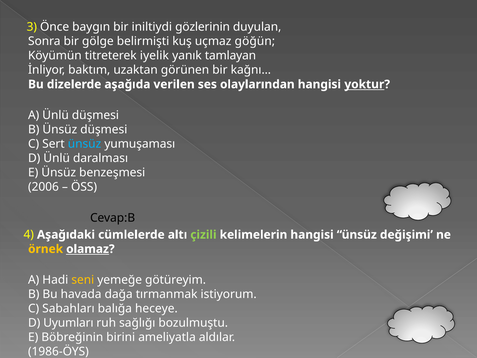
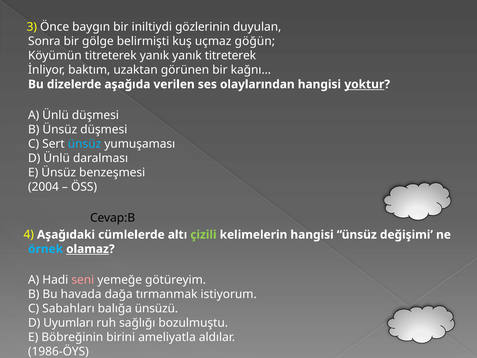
titreterek iyelik: iyelik -> yanık (154, 56)
yanık tamlayan: tamlayan -> titreterek (230, 56)
2006: 2006 -> 2004 (43, 187)
örnek colour: yellow -> light blue (46, 249)
seni colour: yellow -> pink (83, 280)
heceye: heceye -> ünsüzü (156, 308)
